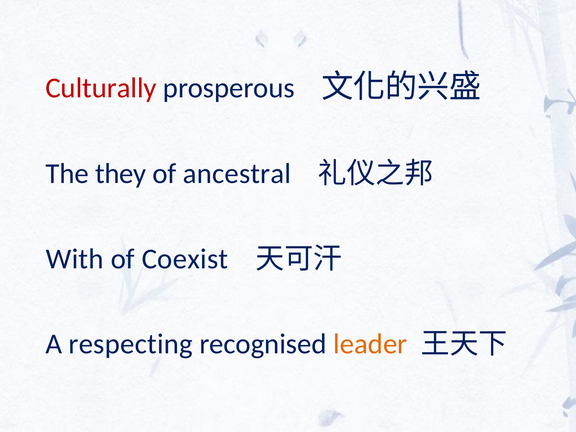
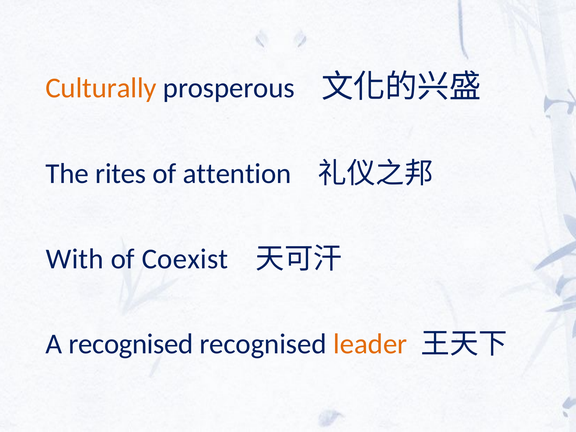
Culturally colour: red -> orange (101, 88)
they: they -> rites (121, 174)
ancestral: ancestral -> attention (237, 174)
A respecting: respecting -> recognised (131, 344)
